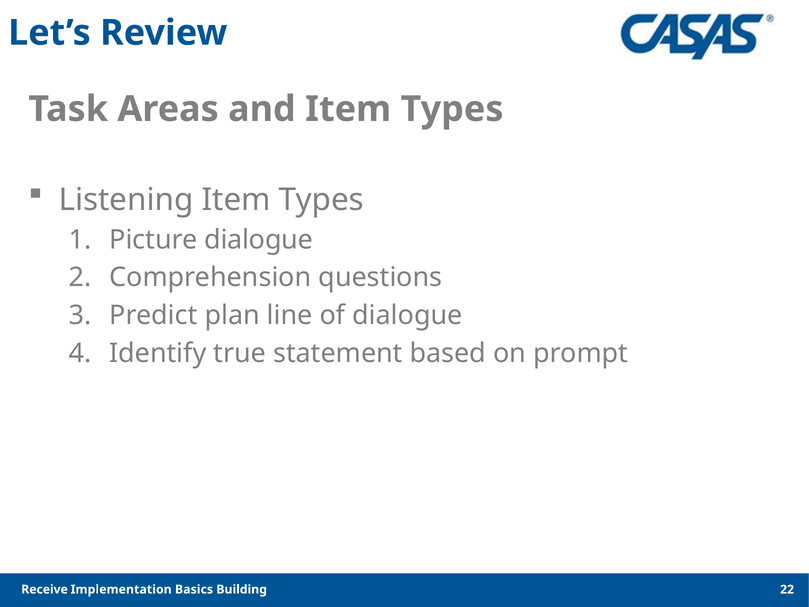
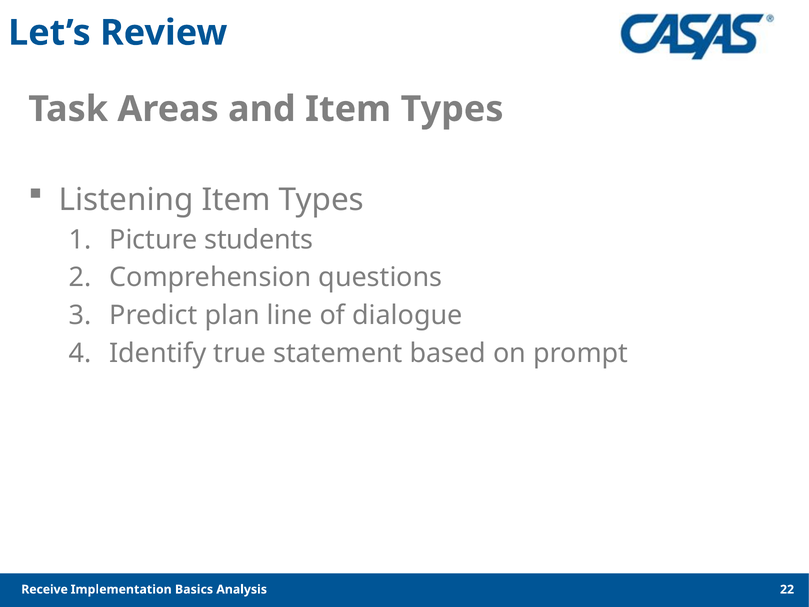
Picture dialogue: dialogue -> students (259, 240)
Building: Building -> Analysis (242, 589)
